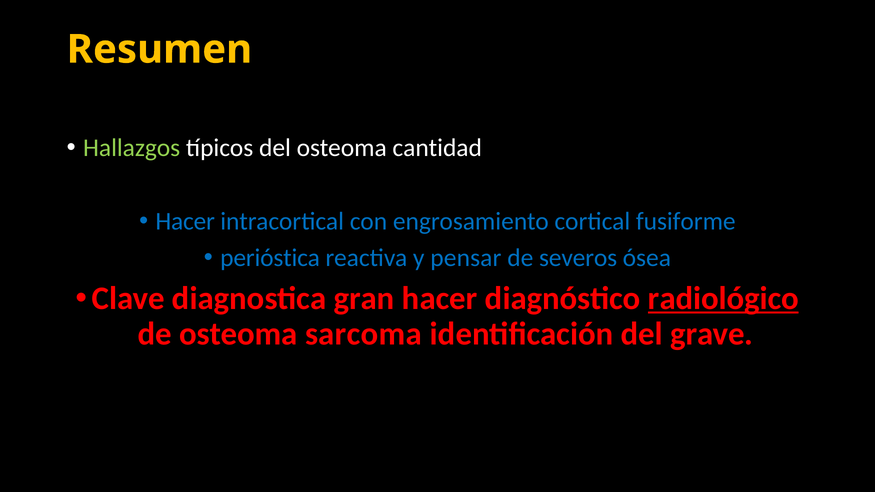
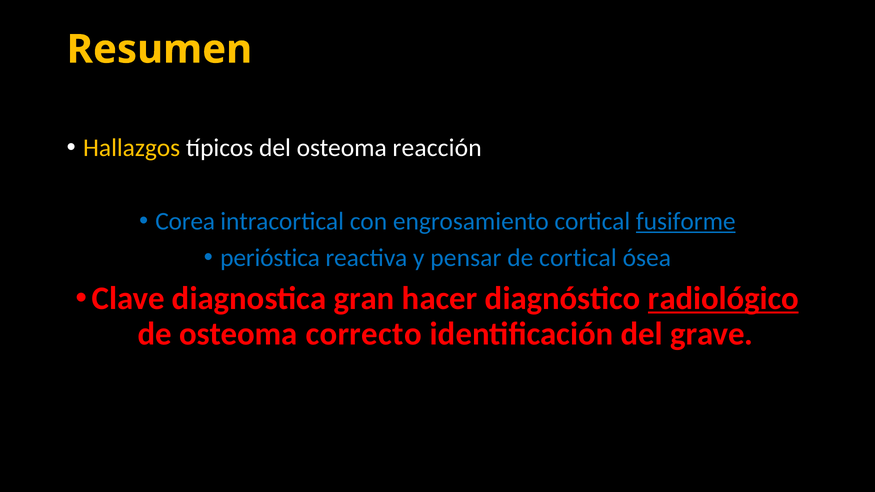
Hallazgos colour: light green -> yellow (132, 148)
cantidad: cantidad -> reacción (437, 148)
Hacer: Hacer -> Corea (185, 221)
fusiforme underline: none -> present (686, 221)
de severos: severos -> cortical (578, 258)
sarcoma: sarcoma -> correcto (364, 334)
